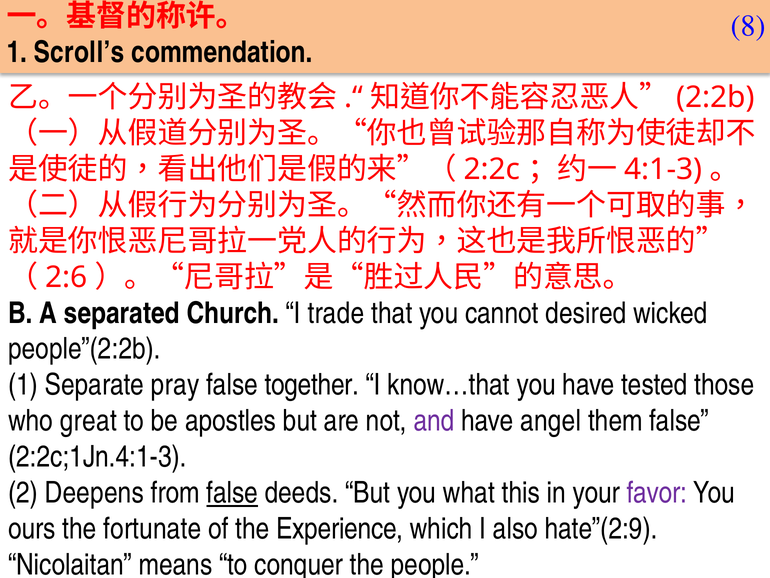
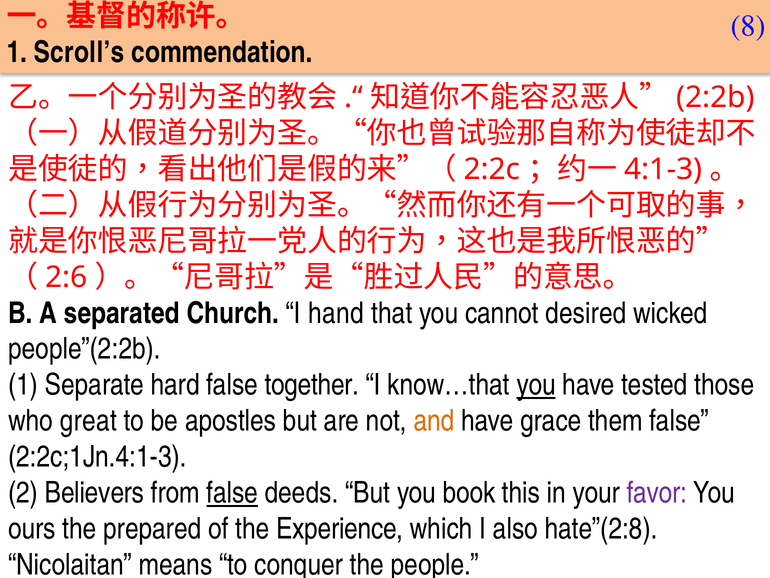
trade: trade -> hand (336, 313)
pray: pray -> hard (175, 385)
you underline: none -> present (536, 385)
and colour: purple -> orange (434, 421)
angel: angel -> grace (551, 421)
Deepens: Deepens -> Believers (95, 493)
what: what -> book (469, 493)
fortunate: fortunate -> prepared (152, 529)
hate”(2:9: hate”(2:9 -> hate”(2:8 (601, 529)
